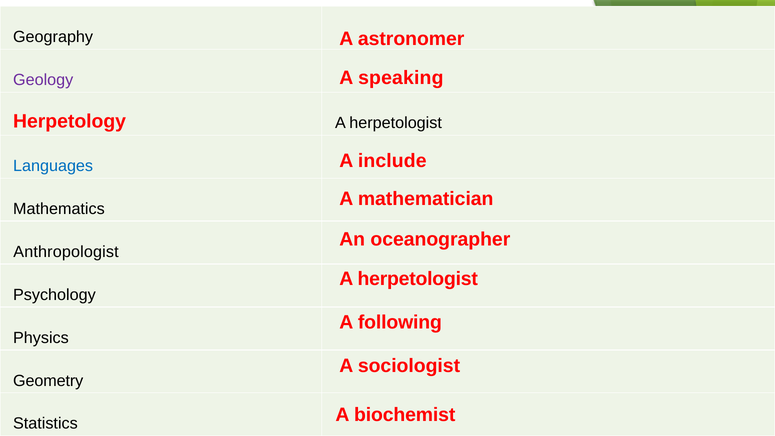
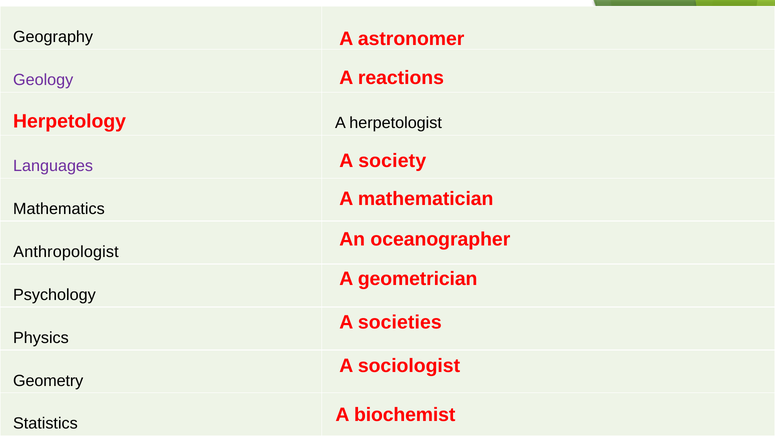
speaking: speaking -> reactions (401, 78)
include: include -> society (392, 161)
Languages colour: blue -> purple (53, 166)
herpetologist: herpetologist -> geometrician (418, 279)
following: following -> societies (400, 322)
